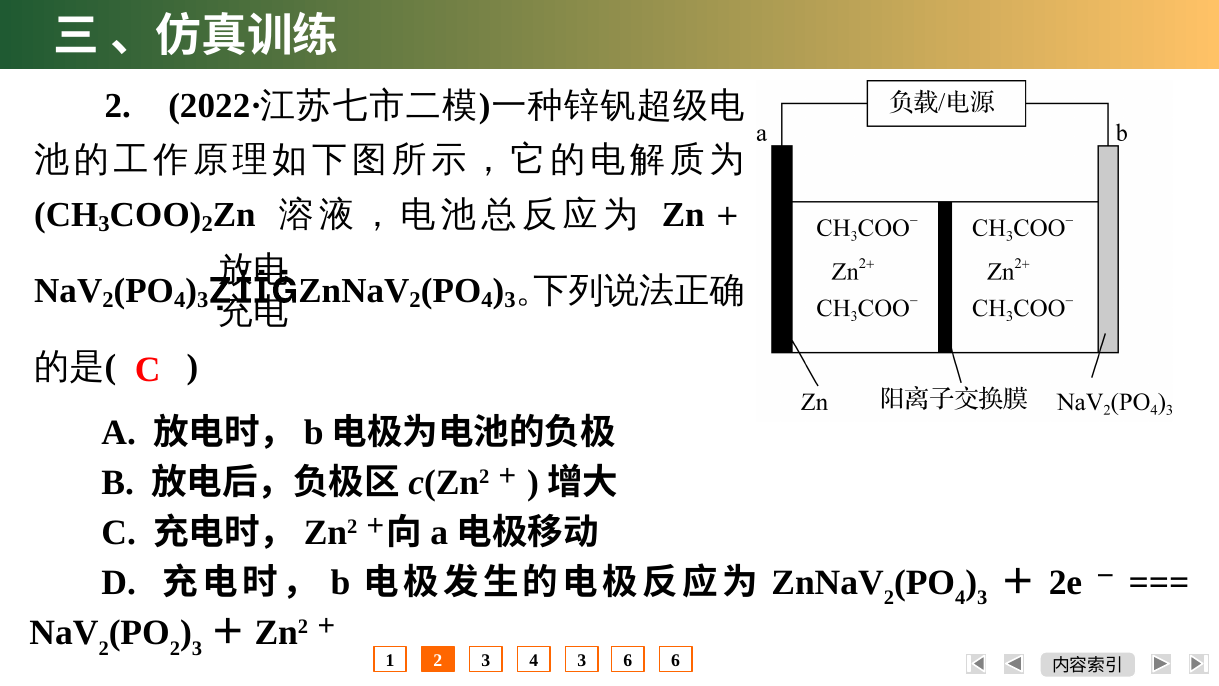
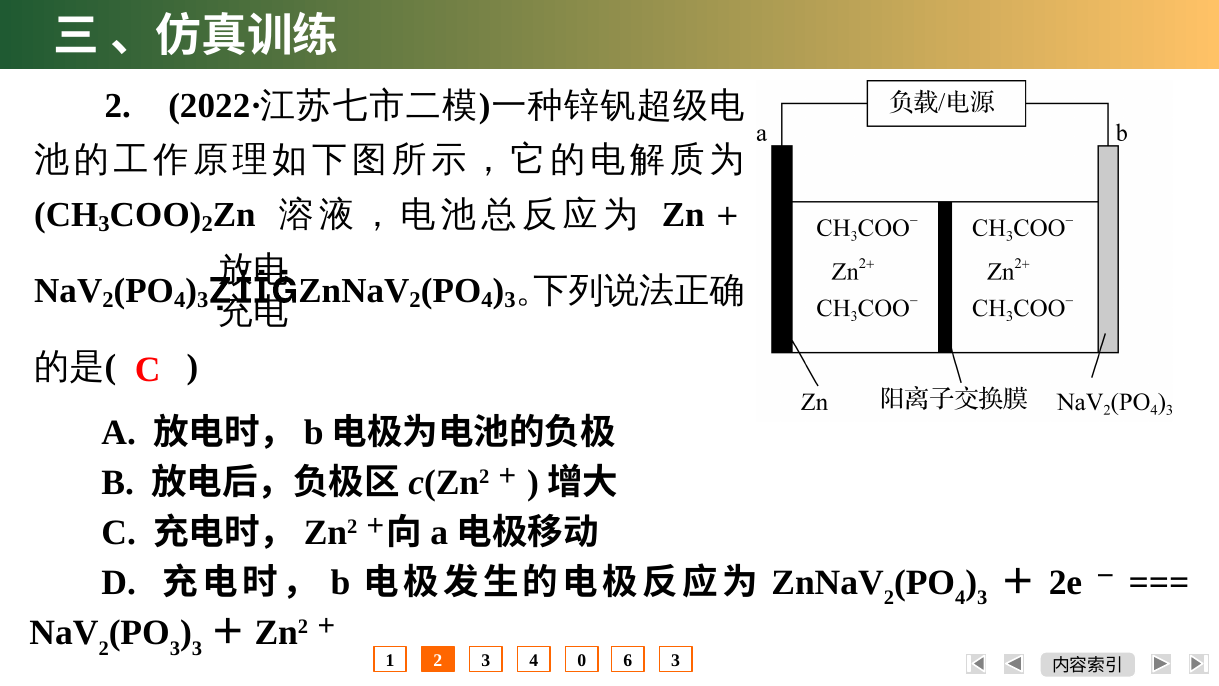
2: 2 -> 3 (175, 648)
4 3: 3 -> 0 (582, 660)
3 6: 6 -> 3 (676, 660)
